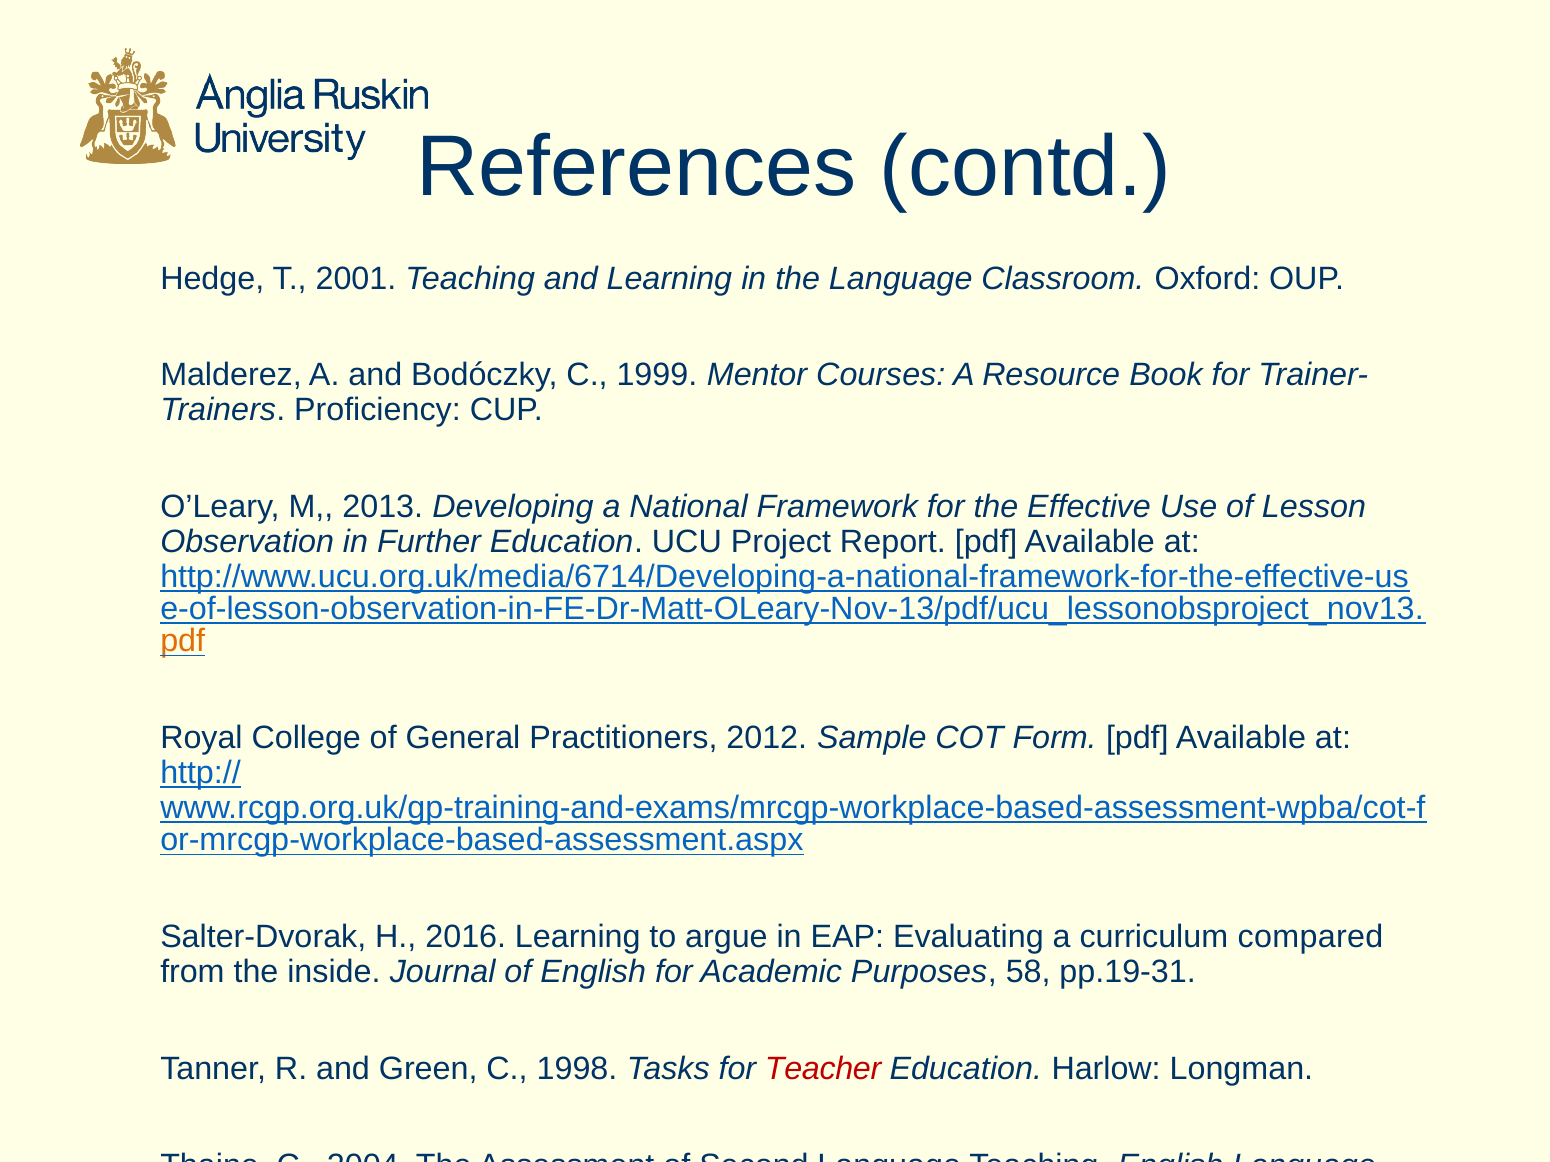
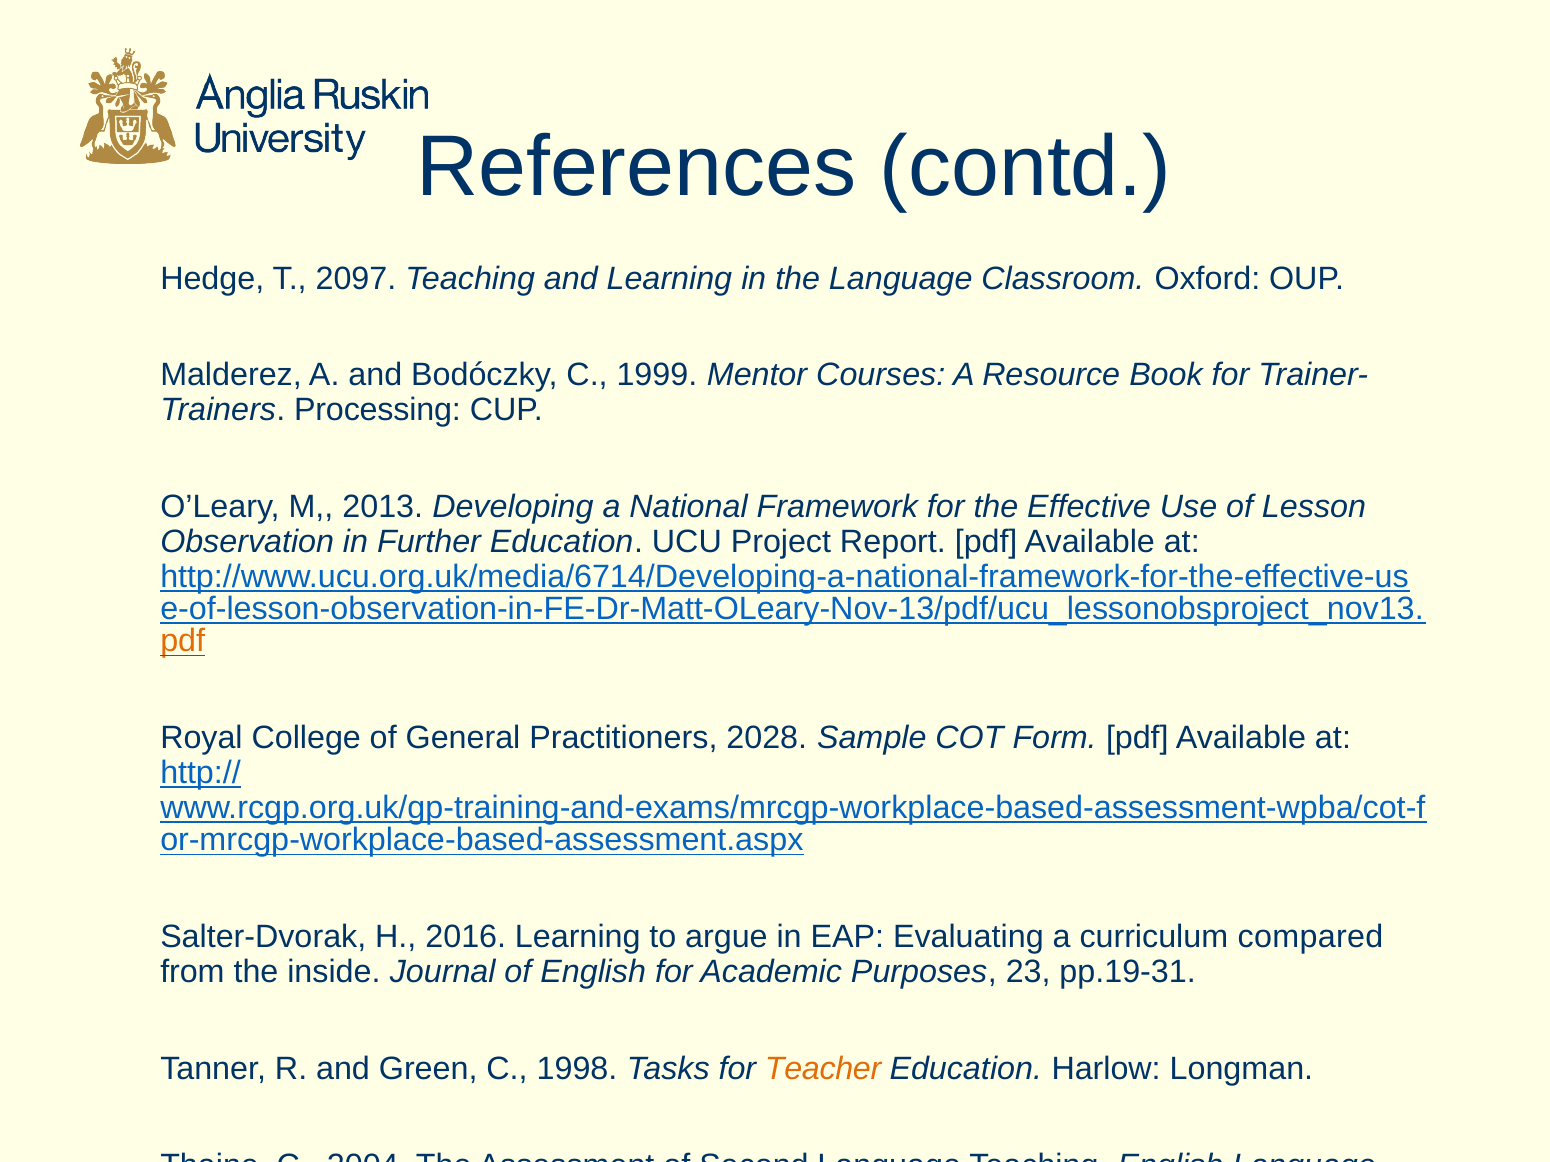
2001: 2001 -> 2097 (356, 279)
Proficiency: Proficiency -> Processing (377, 410)
2012: 2012 -> 2028 (767, 738)
58: 58 -> 23 (1028, 972)
Teacher colour: red -> orange (823, 1069)
